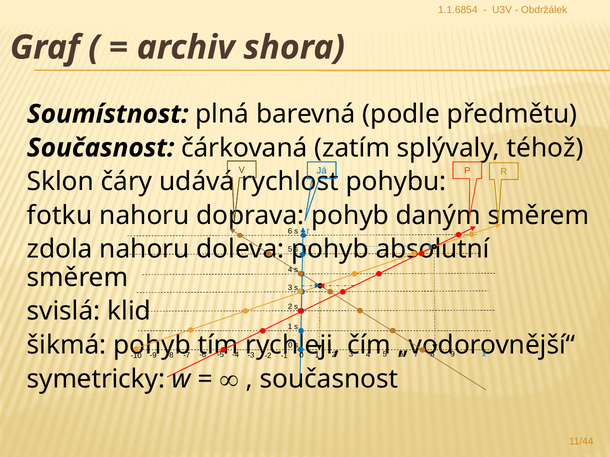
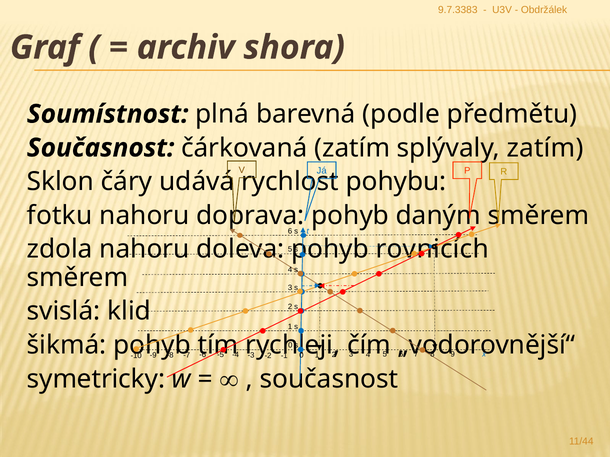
1.1.6854: 1.1.6854 -> 9.7.3383 (458, 10)
splývaly téhož: téhož -> zatím (545, 148)
absolutní: absolutní -> rovnicích (432, 249)
